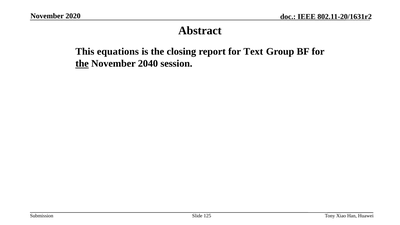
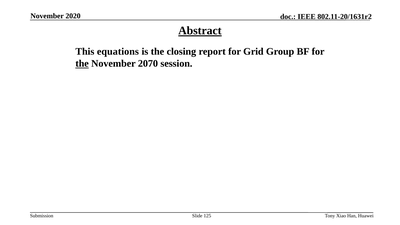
Abstract underline: none -> present (200, 31)
Text: Text -> Grid (253, 52)
2040: 2040 -> 2070 (148, 64)
